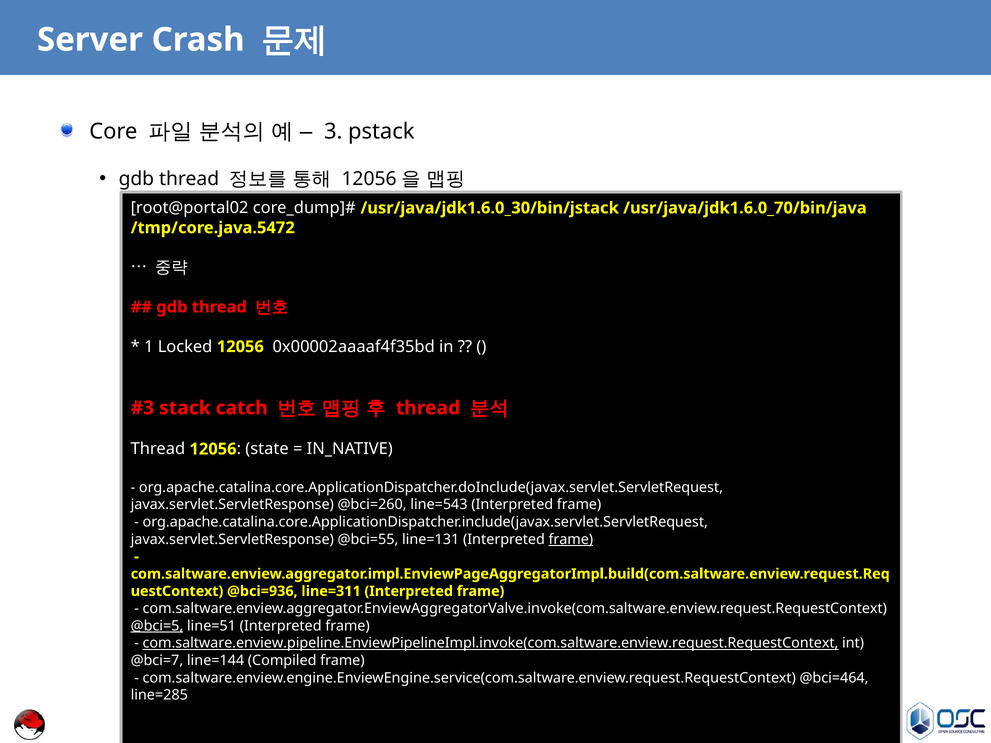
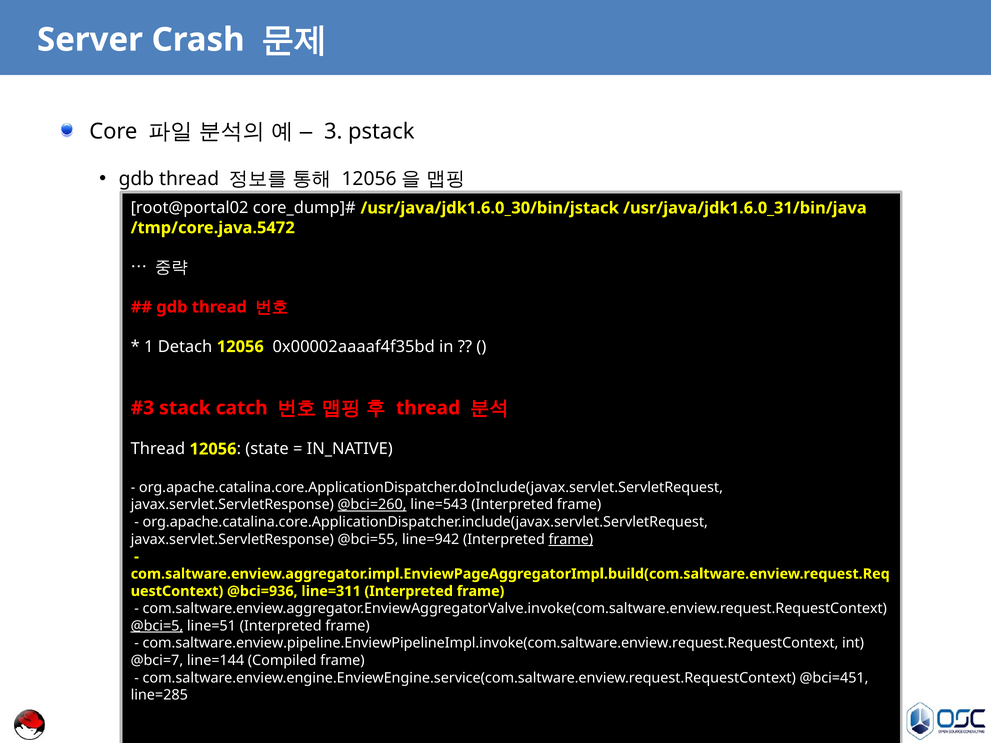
/usr/java/jdk1.6.0_70/bin/java: /usr/java/jdk1.6.0_70/bin/java -> /usr/java/jdk1.6.0_31/bin/java (745, 208)
Locked: Locked -> Detach (185, 347)
@bci=260 underline: none -> present (372, 505)
line=131: line=131 -> line=942 (431, 539)
com.saltware.enview.pipeline.EnviewPipelineImpl.invoke(com.saltware.enview.request.RequestContext underline: present -> none (491, 643)
@bci=464: @bci=464 -> @bci=451 (834, 678)
